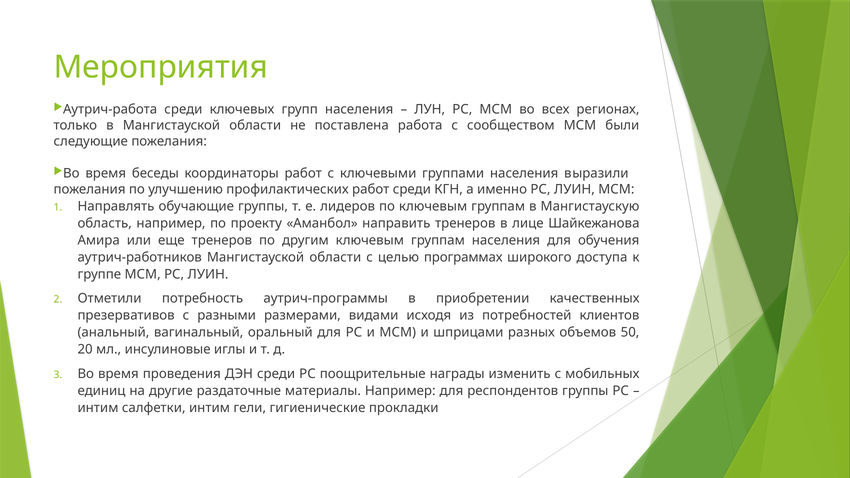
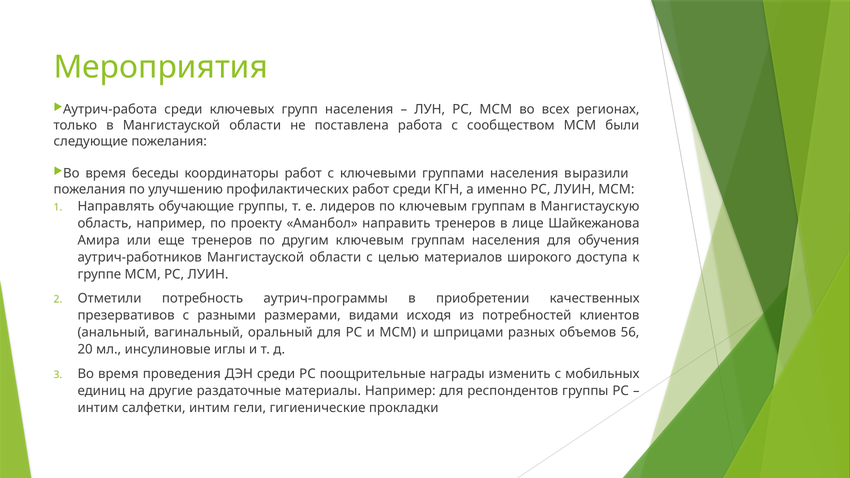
программах: программах -> материалов (463, 257)
50: 50 -> 56 (630, 333)
